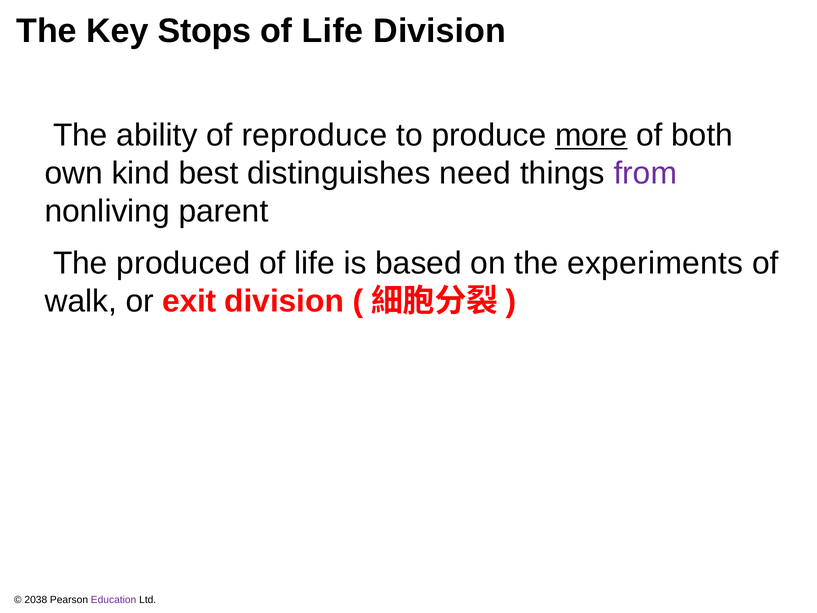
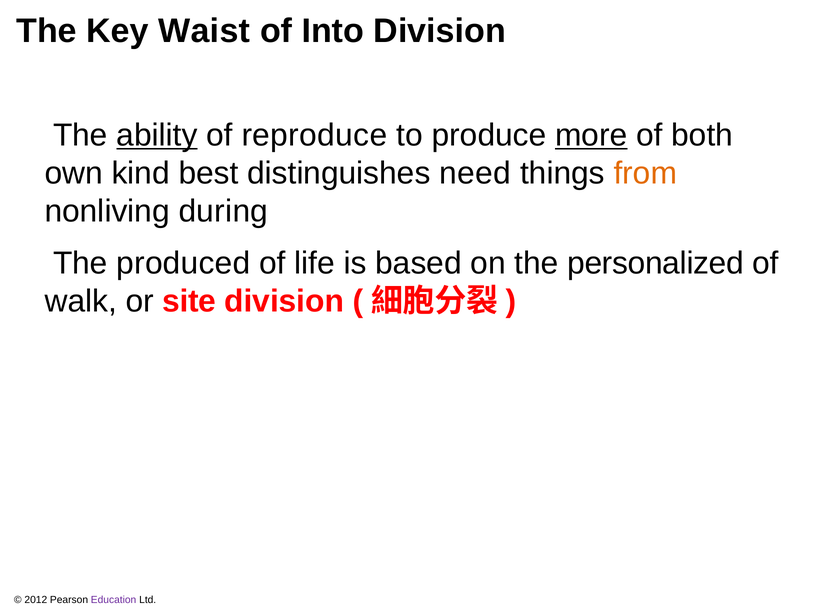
Stops: Stops -> Waist (204, 31)
Life: Life -> Into (333, 31)
ability underline: none -> present (157, 135)
from colour: purple -> orange (645, 173)
parent: parent -> during (223, 211)
experiments: experiments -> personalized (656, 263)
exit: exit -> site (189, 301)
2038: 2038 -> 2012 (36, 600)
